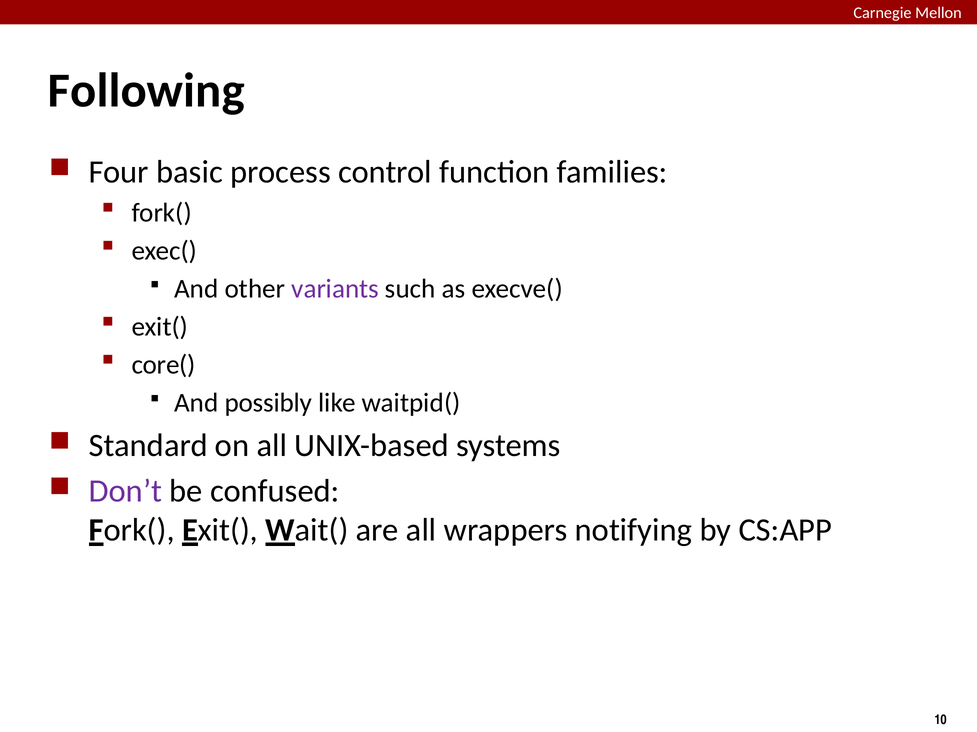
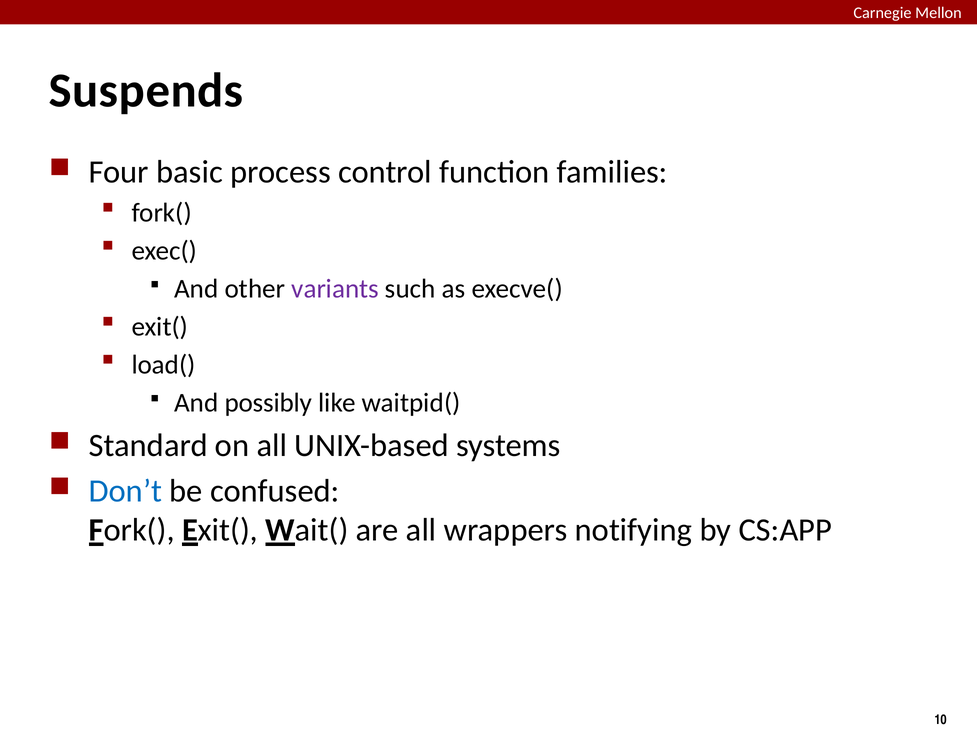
Following: Following -> Suspends (146, 91)
core(: core( -> load( (164, 365)
Don’t colour: purple -> blue (125, 492)
